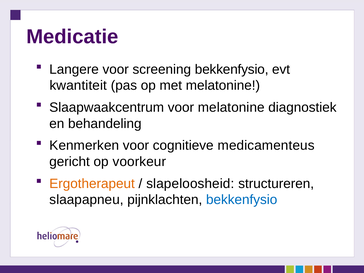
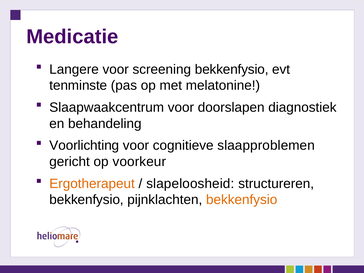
kwantiteit: kwantiteit -> tenminste (78, 85)
voor melatonine: melatonine -> doorslapen (231, 107)
Kenmerken: Kenmerken -> Voorlichting (84, 146)
medicamenteus: medicamenteus -> slaapproblemen (266, 146)
slaapapneu: slaapapneu -> bekkenfysio (87, 200)
bekkenfysio colour: blue -> orange (242, 200)
